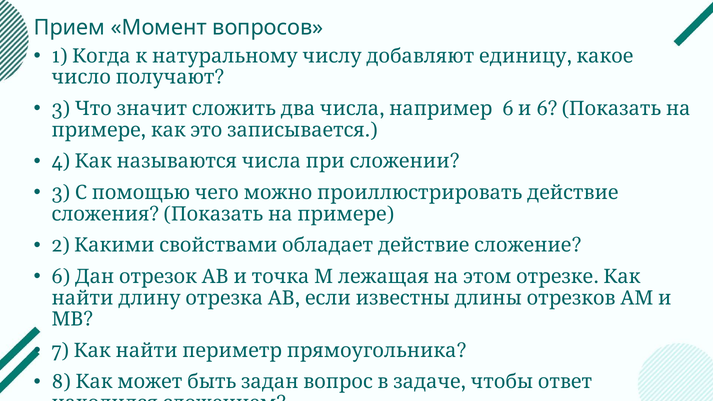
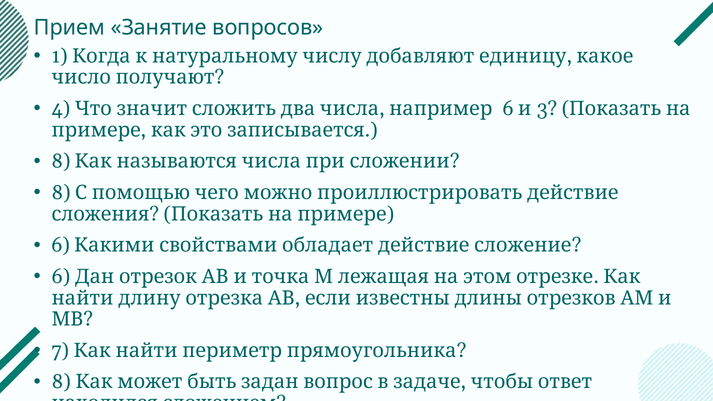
Момент: Момент -> Занятие (159, 27)
3: 3 -> 4 (61, 109)
6 6: 6 -> 3 (547, 109)
4: 4 -> 8 (61, 161)
3: 3 -> 8 (61, 193)
2: 2 -> 6 (61, 245)
